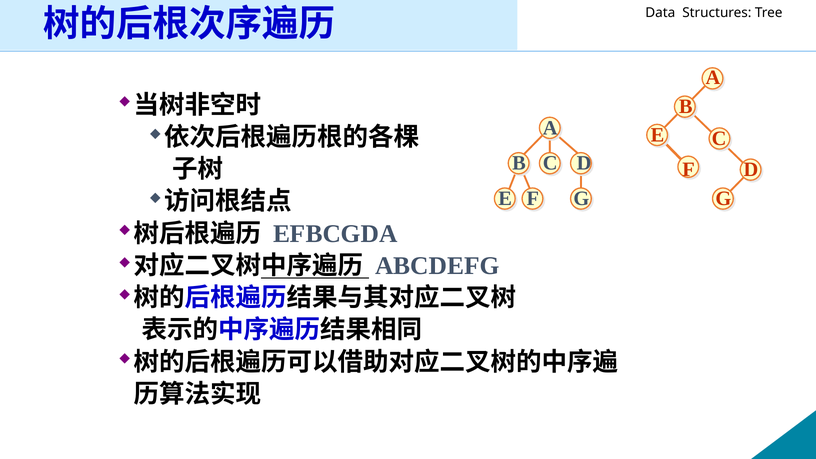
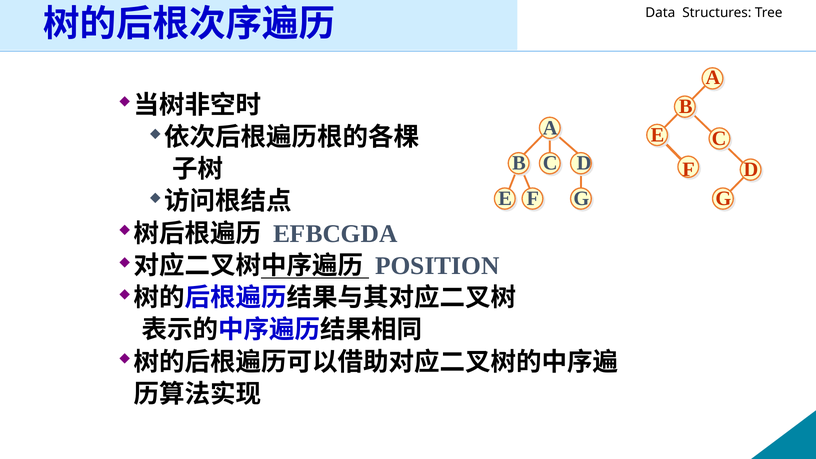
ABCDEFG: ABCDEFG -> POSITION (437, 266)
